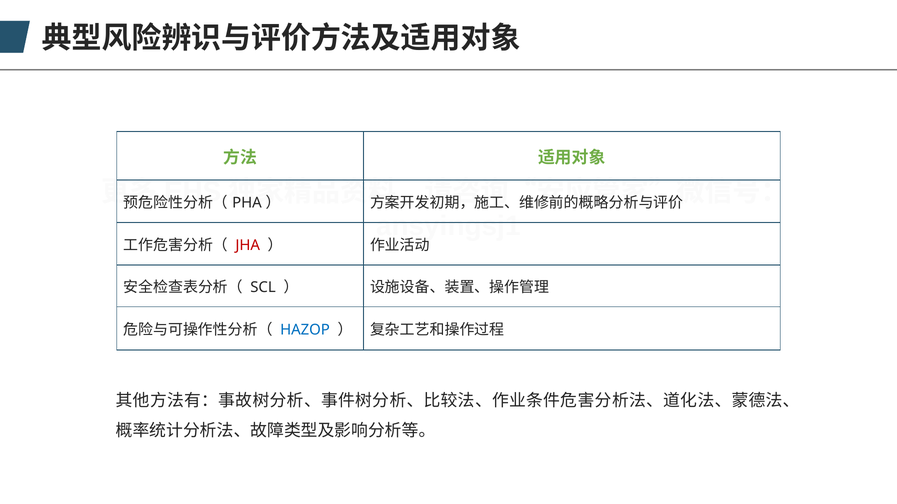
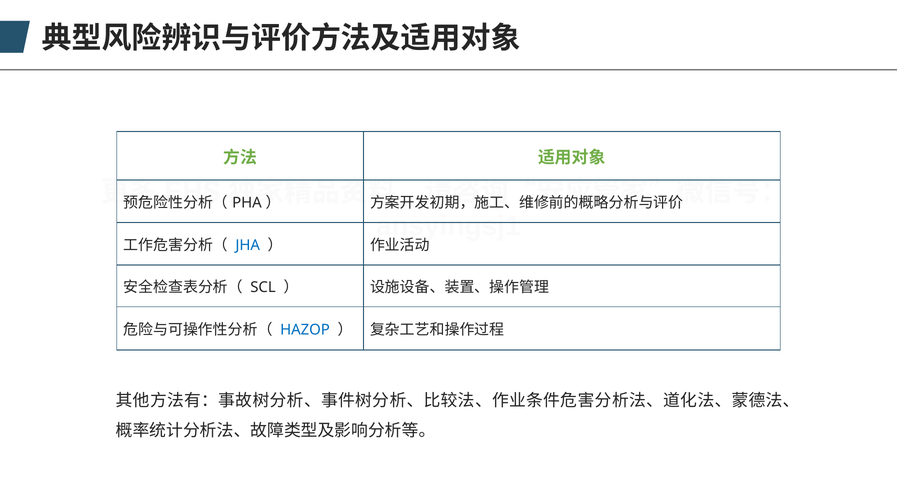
JHA colour: red -> blue (248, 246)
